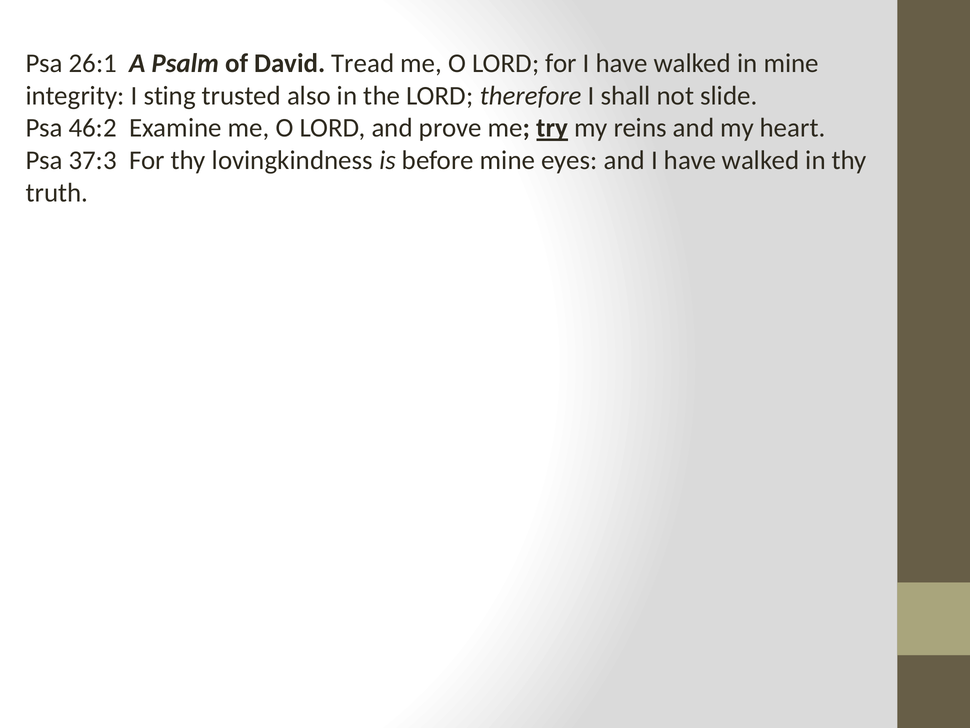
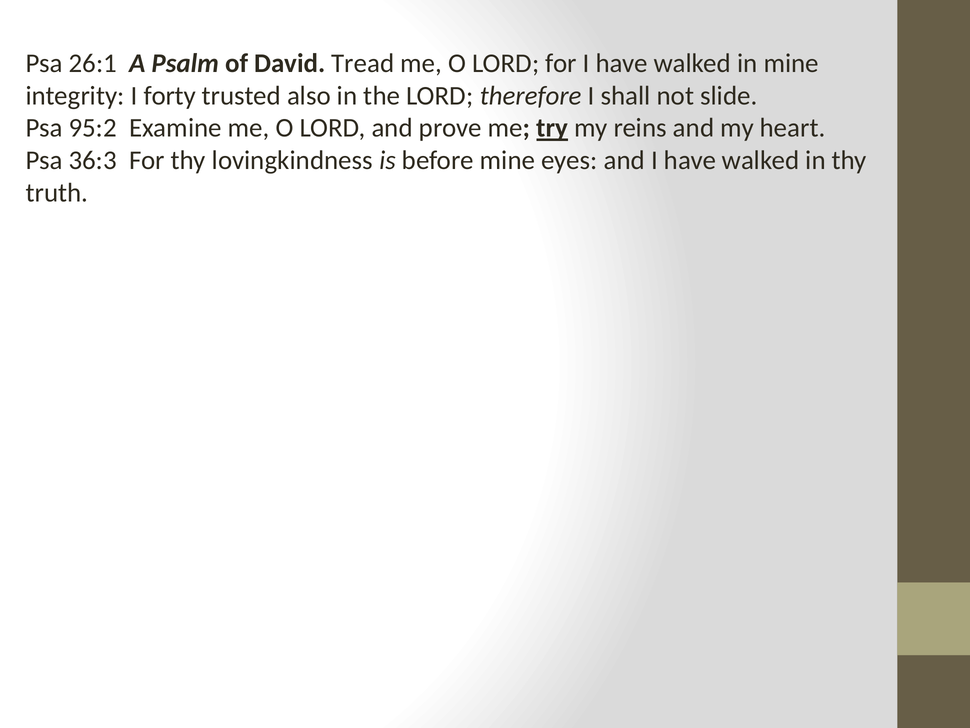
sting: sting -> forty (170, 96)
46:2: 46:2 -> 95:2 (93, 128)
37:3: 37:3 -> 36:3 (93, 160)
